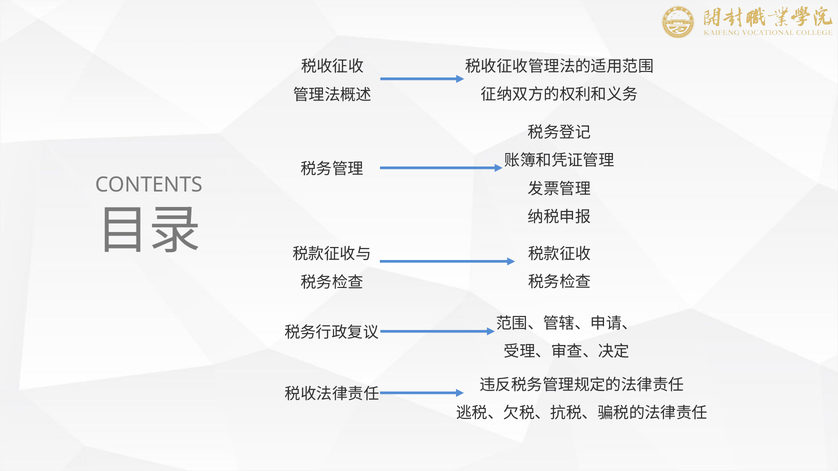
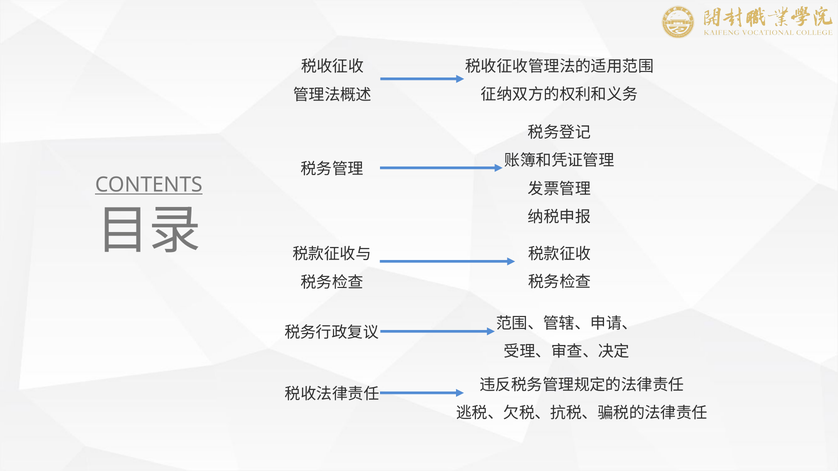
CONTENTS underline: none -> present (149, 185)
